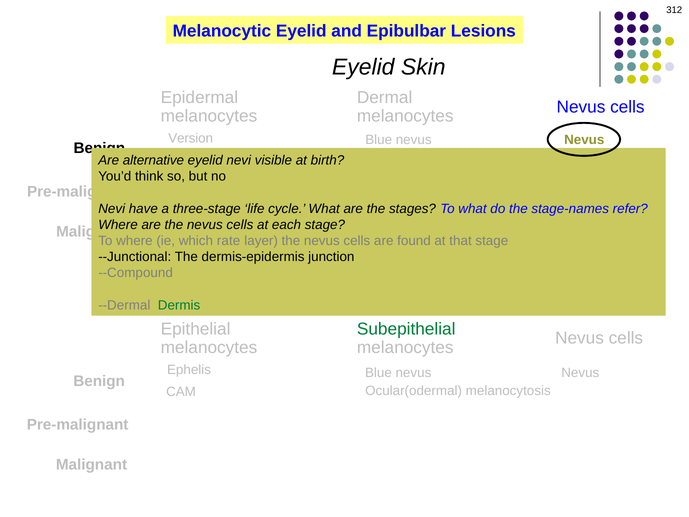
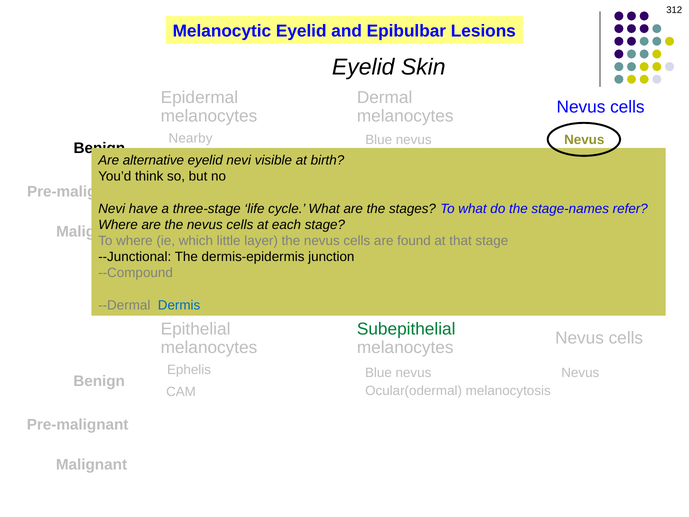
Version: Version -> Nearby (191, 138)
rate: rate -> little (229, 241)
Dermis colour: green -> blue (179, 305)
